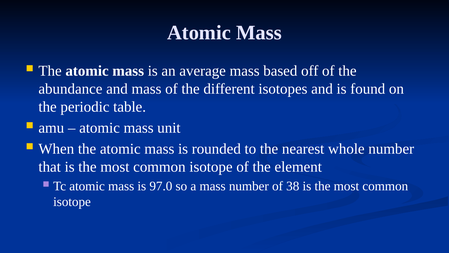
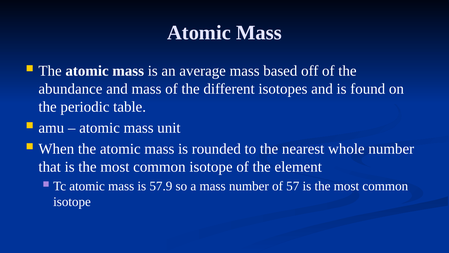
97.0: 97.0 -> 57.9 (161, 186)
38: 38 -> 57 (293, 186)
